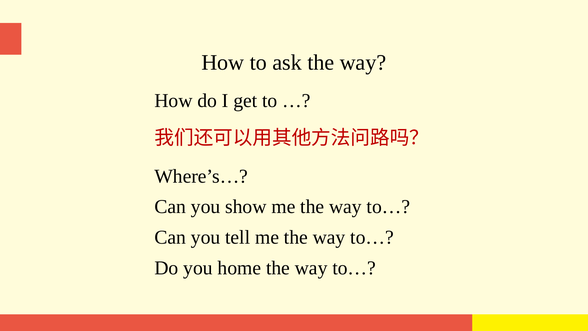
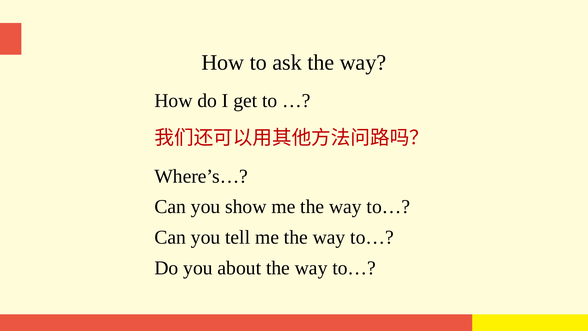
home: home -> about (239, 268)
